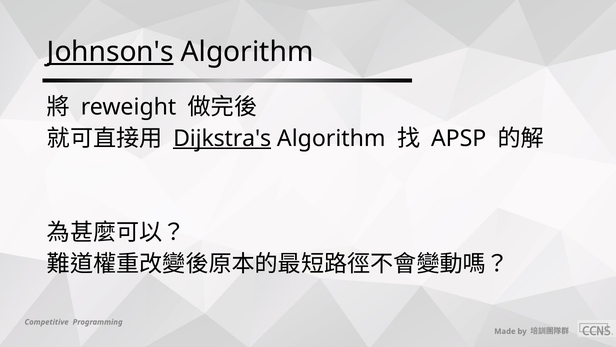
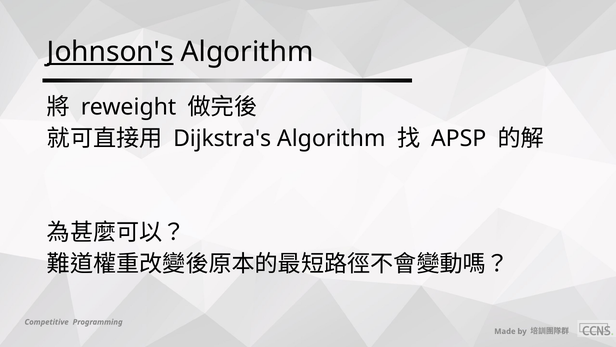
Dijkstra's underline: present -> none (222, 138)
